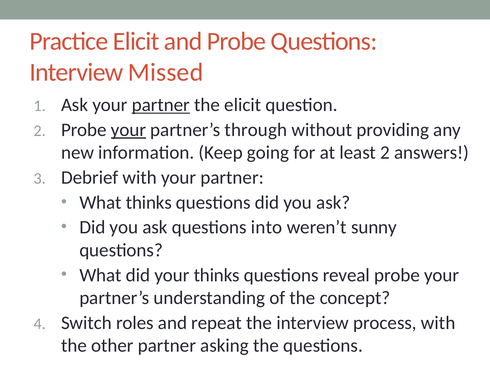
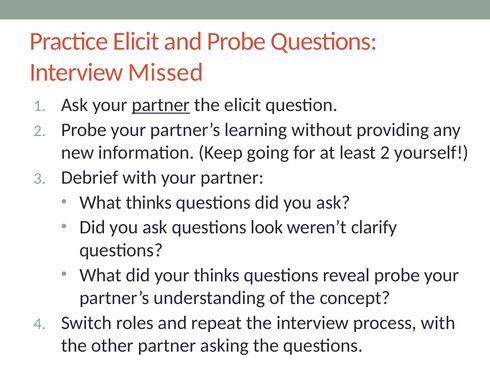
your underline: present -> none (128, 130)
through: through -> learning (256, 130)
answers: answers -> yourself (431, 153)
into: into -> look (267, 228)
sunny: sunny -> clarify (374, 228)
